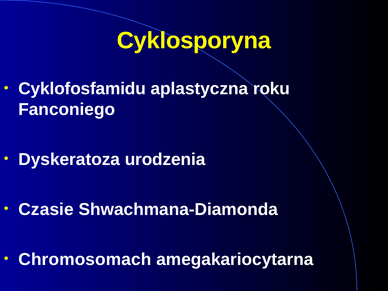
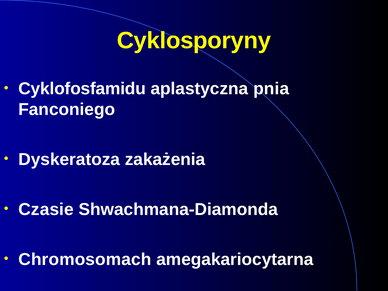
Cyklosporyna: Cyklosporyna -> Cyklosporyny (194, 40)
roku: roku -> pnia (271, 89)
urodzenia: urodzenia -> zakażenia (165, 159)
